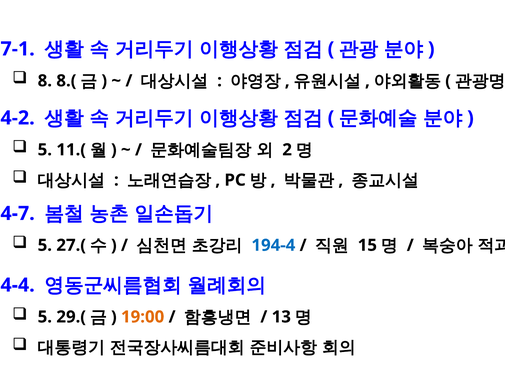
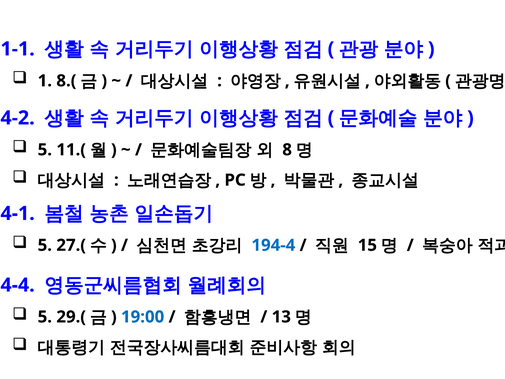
7-1: 7-1 -> 1-1 (18, 49)
8: 8 -> 1 (45, 81)
2: 2 -> 8 (287, 150)
4-7: 4-7 -> 4-1 (18, 213)
19:00 colour: orange -> blue (143, 317)
